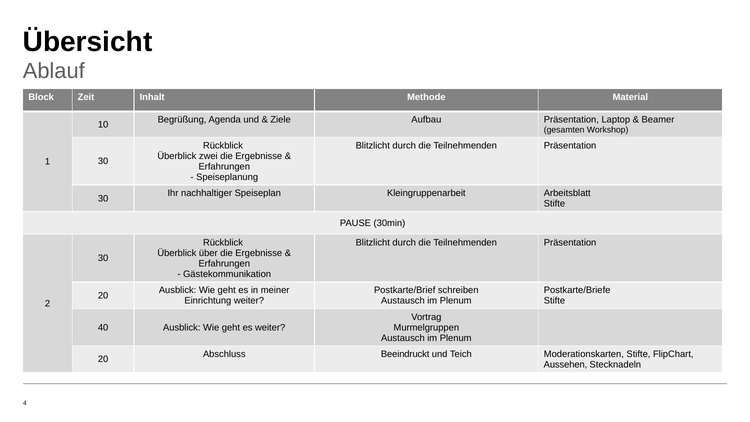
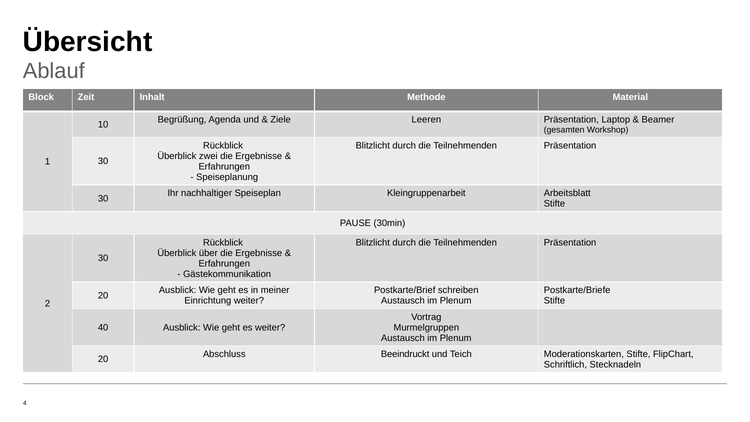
Aufbau: Aufbau -> Leeren (426, 120)
Aussehen: Aussehen -> Schriftlich (565, 364)
